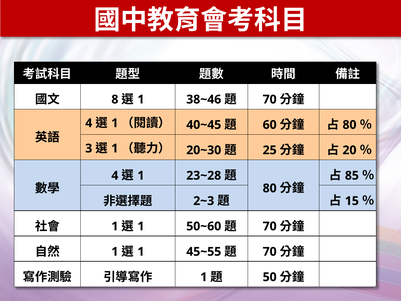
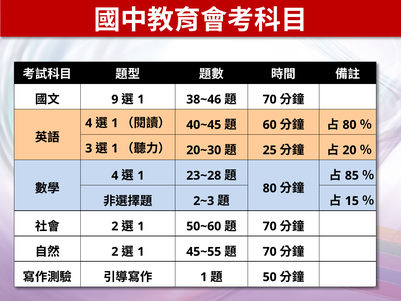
8: 8 -> 9 (115, 99)
1: 1 -> 2 (115, 226)
1: 1 -> 2 (115, 251)
